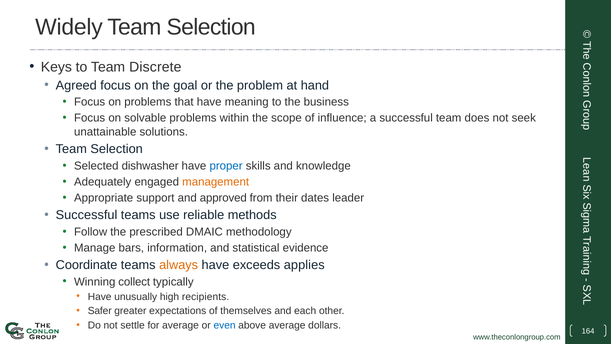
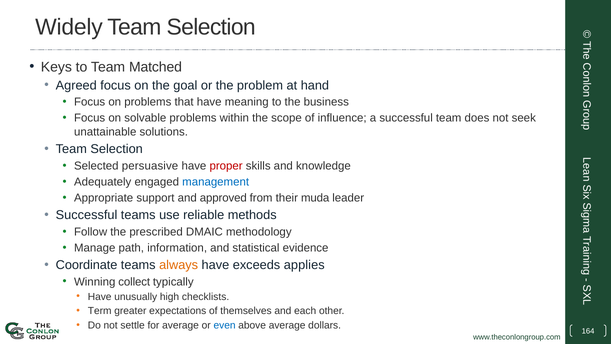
Discrete: Discrete -> Matched (156, 67)
dishwasher: dishwasher -> persuasive (150, 166)
proper colour: blue -> red (226, 166)
management colour: orange -> blue (216, 182)
dates: dates -> muda (315, 198)
bars: bars -> path (131, 248)
recipients: recipients -> checklists (206, 296)
Safer: Safer -> Term (100, 311)
